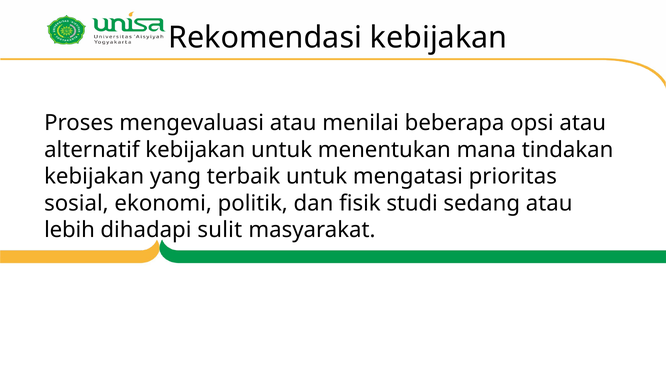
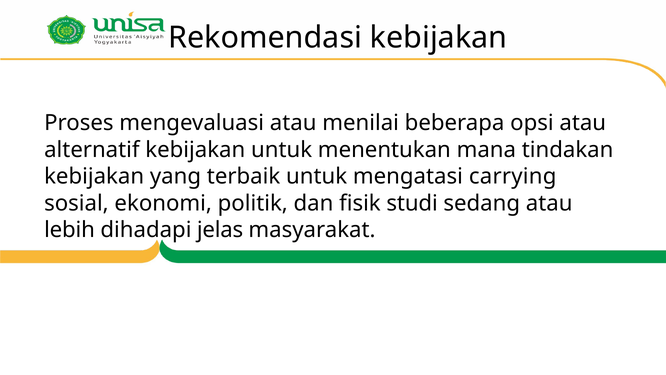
prioritas: prioritas -> carrying (513, 176)
sulit: sulit -> jelas (220, 230)
